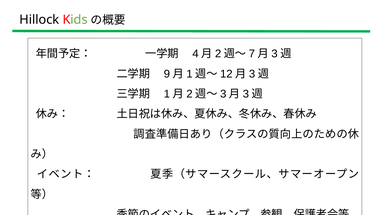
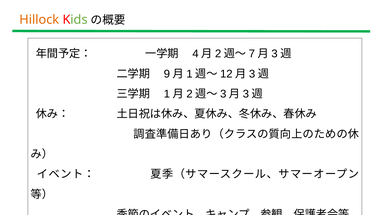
Hillock colour: black -> orange (39, 20)
